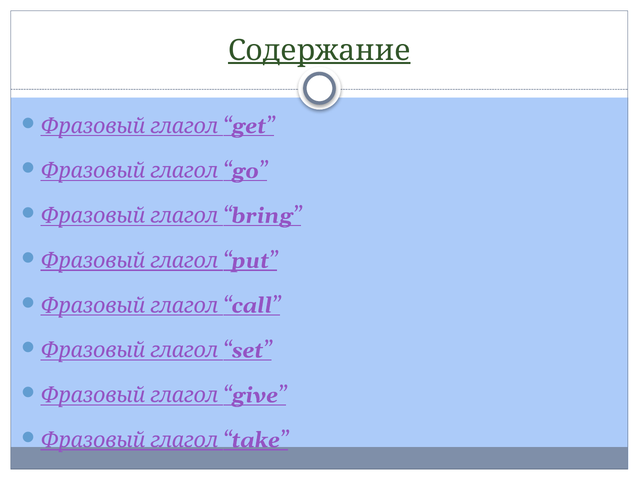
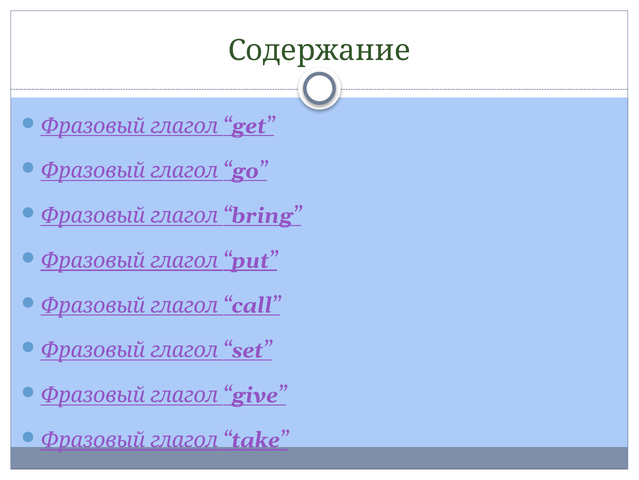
Содержание underline: present -> none (319, 50)
